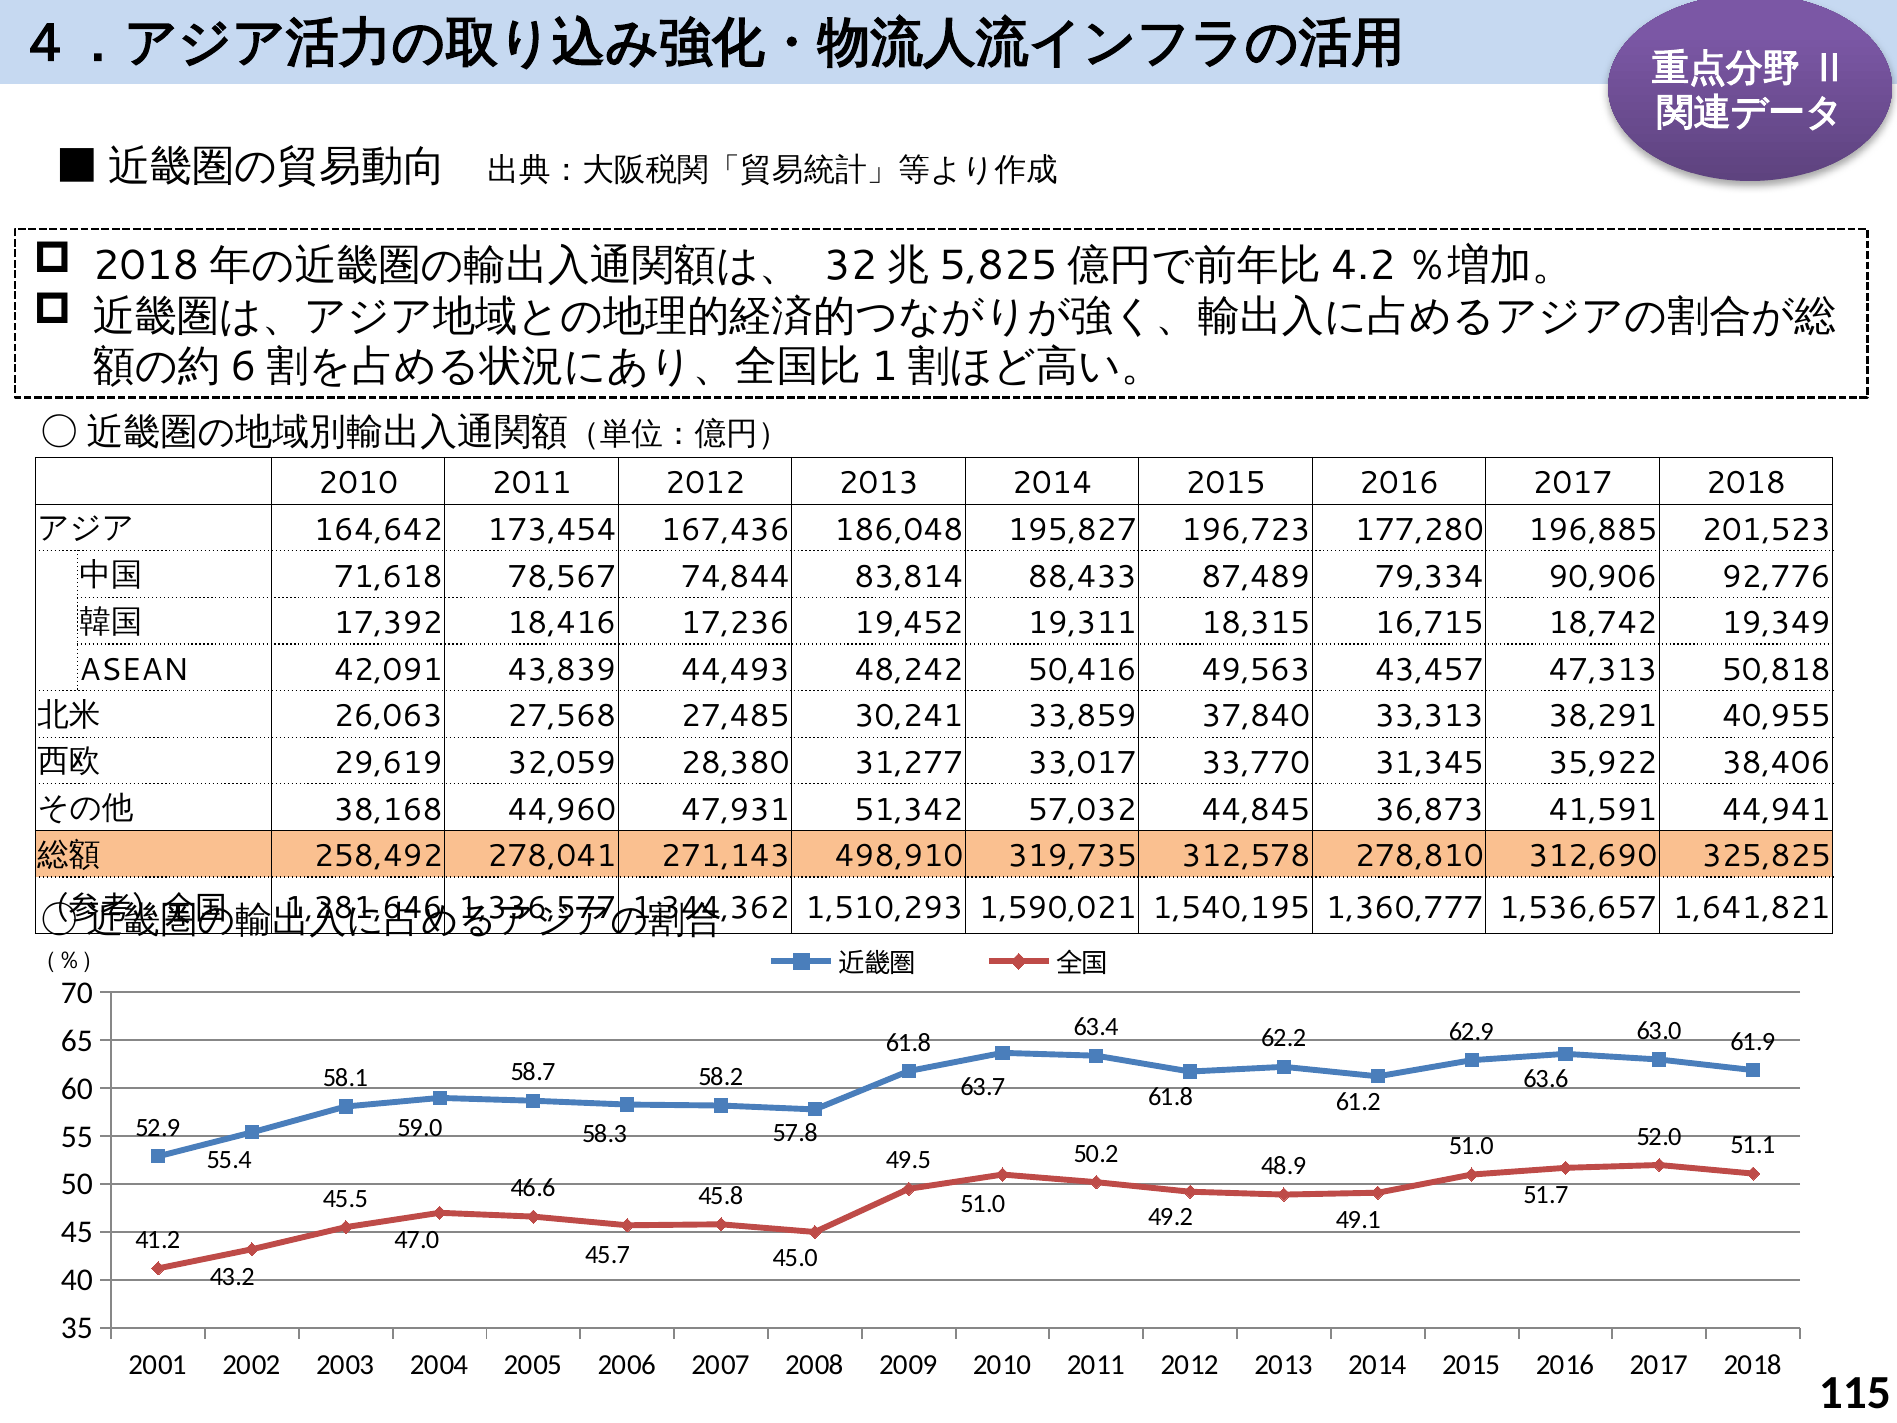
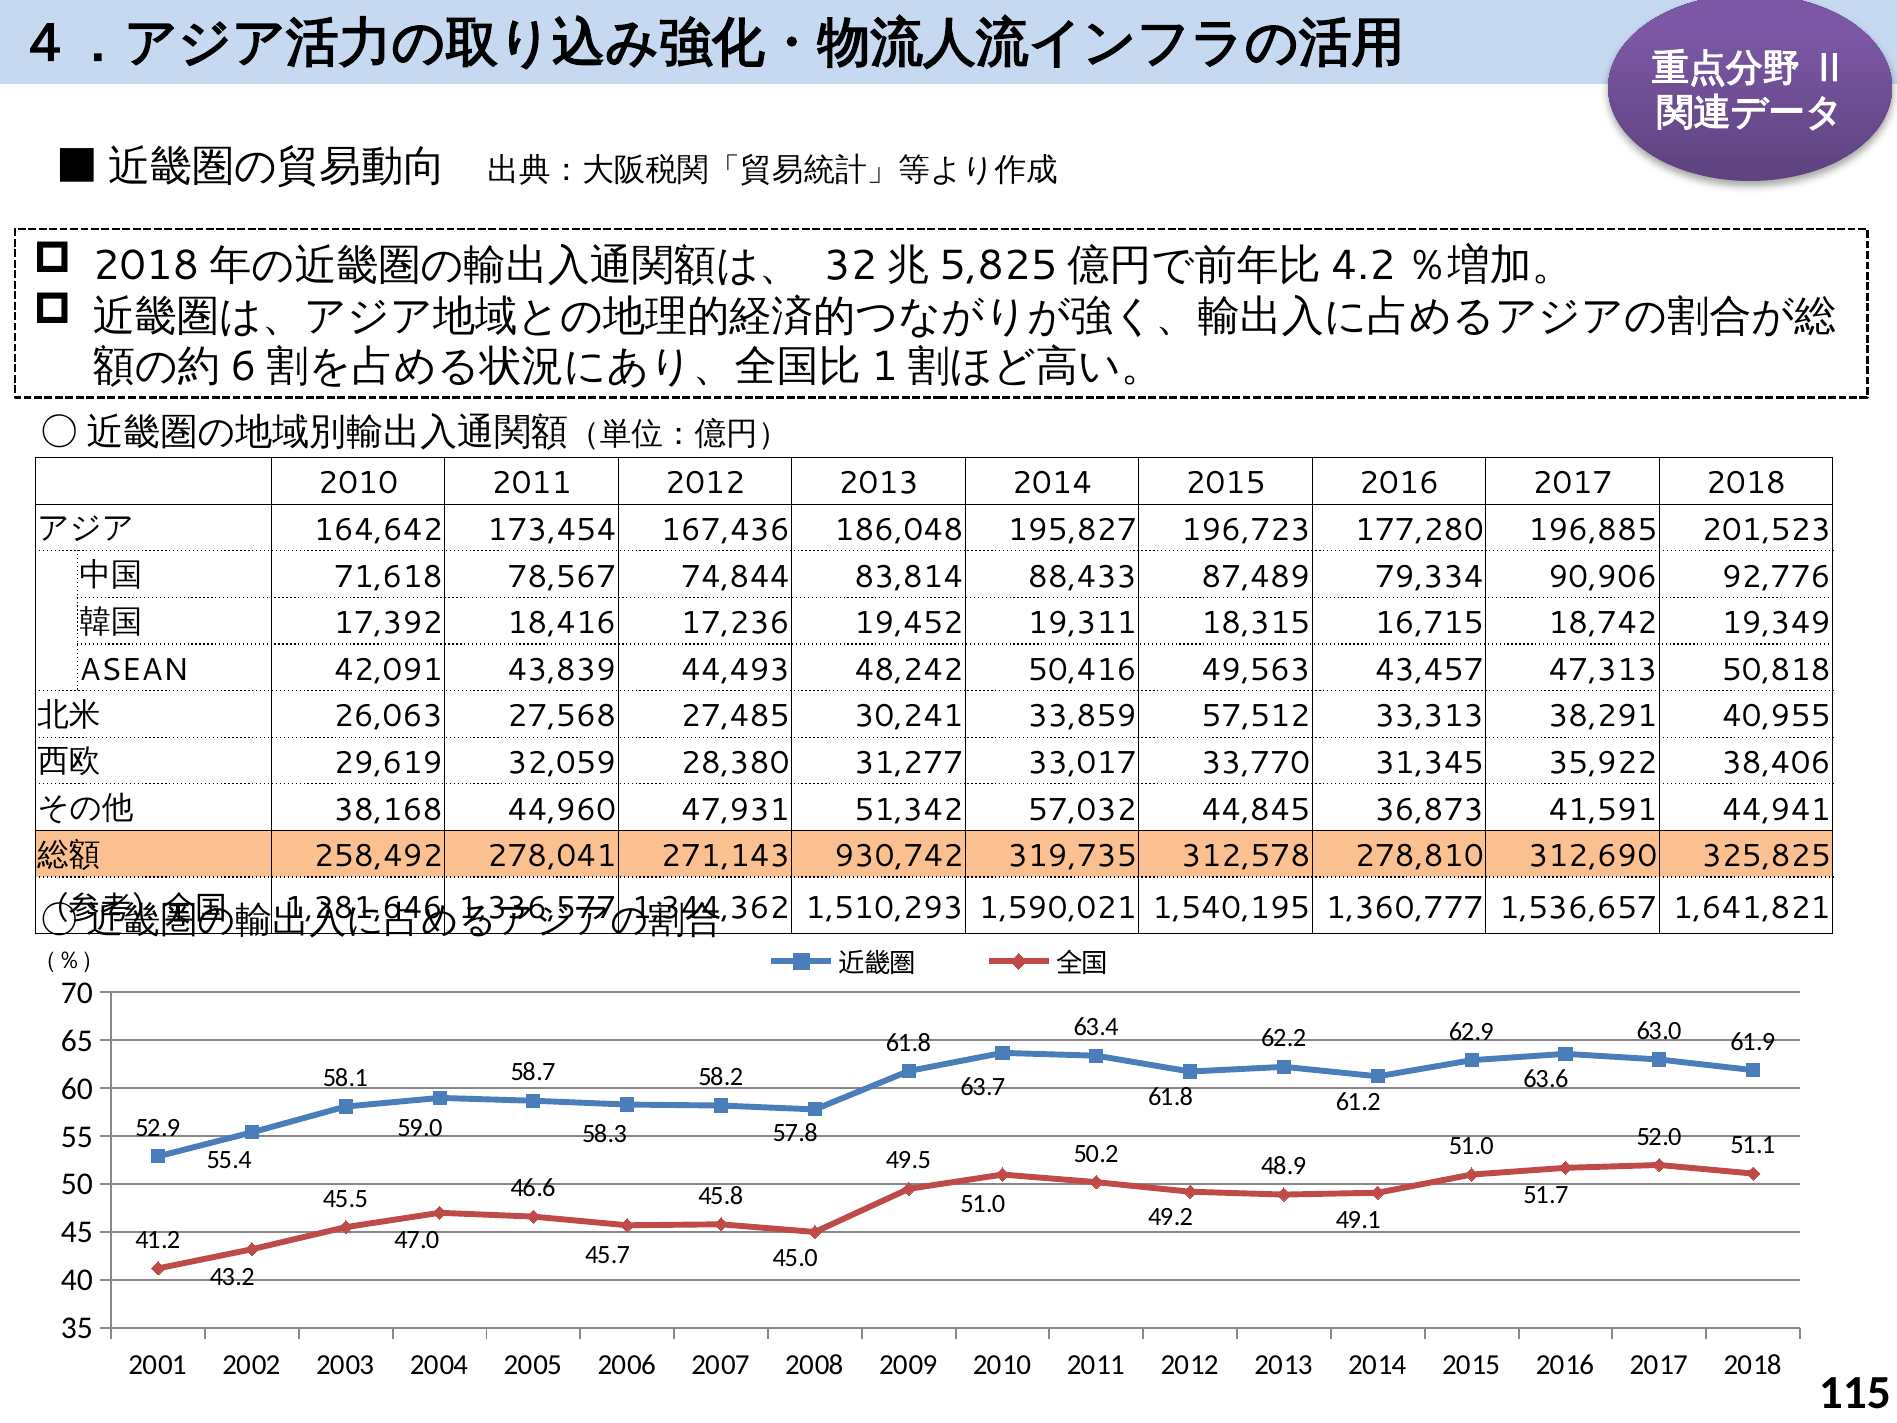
37,840: 37,840 -> 57,512 (1256, 716)
498,910: 498,910 -> 930,742 (899, 856)
